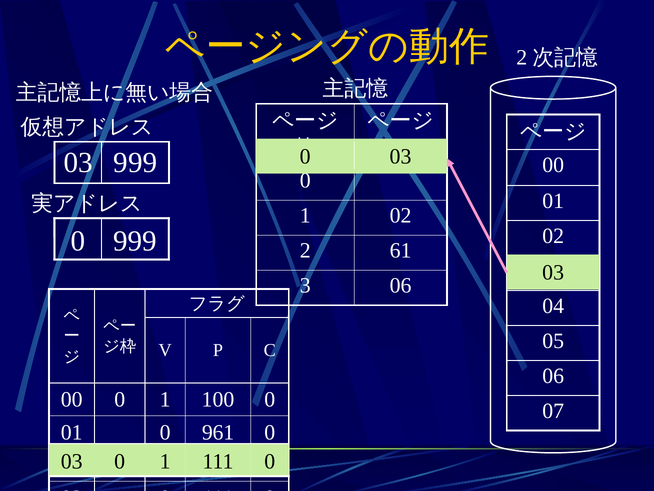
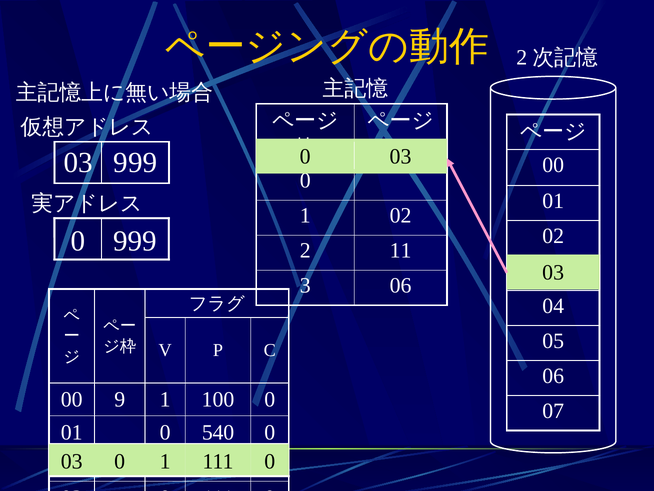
61: 61 -> 11 (401, 250)
00 0: 0 -> 9 (120, 399)
961: 961 -> 540 (218, 432)
